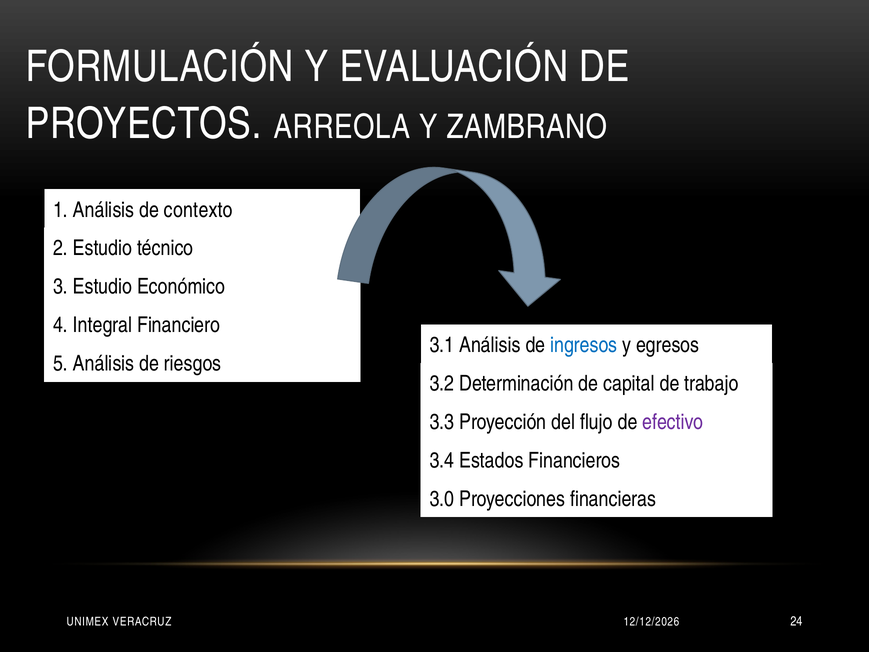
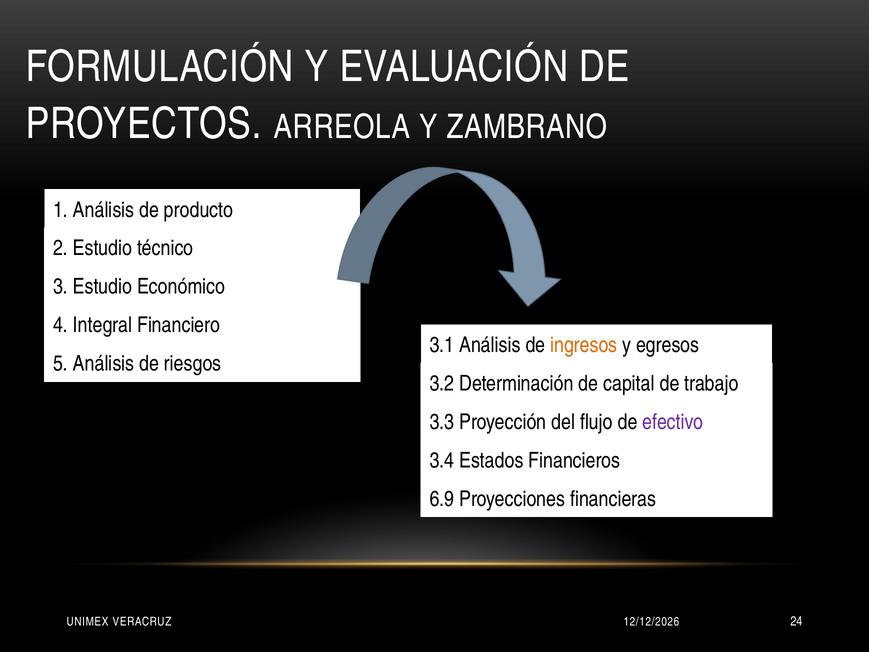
contexto: contexto -> producto (199, 210)
ingresos colour: blue -> orange (584, 345)
3.0: 3.0 -> 6.9 (442, 499)
